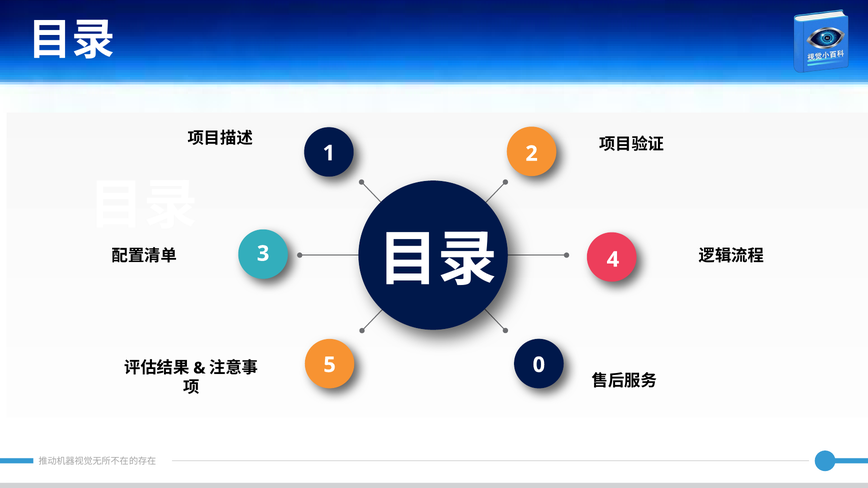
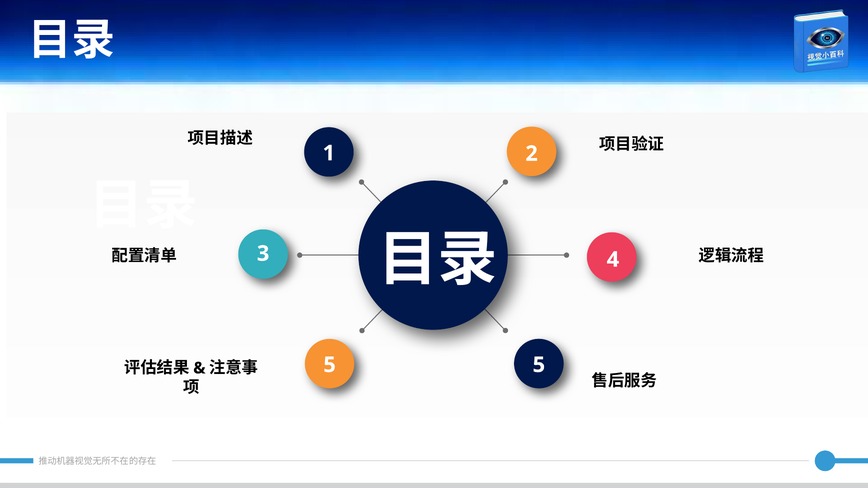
5 0: 0 -> 5 (539, 365)
